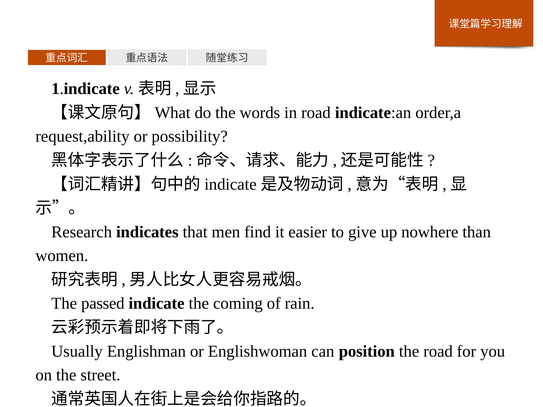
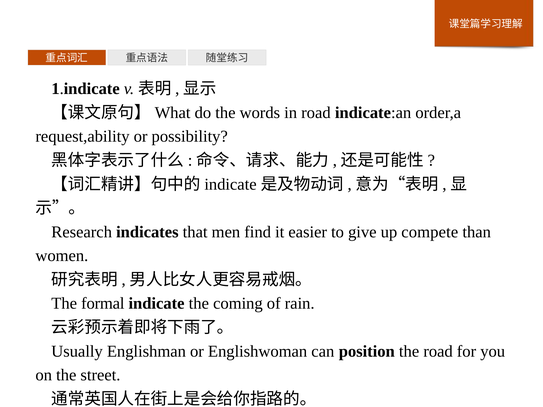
nowhere: nowhere -> compete (430, 232)
passed: passed -> formal (103, 304)
